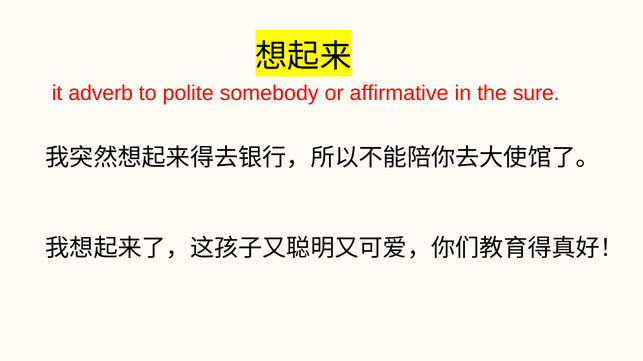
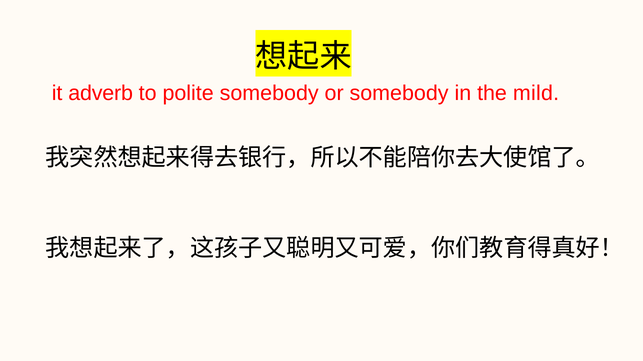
or affirmative: affirmative -> somebody (399, 93)
sure: sure -> mild (536, 93)
